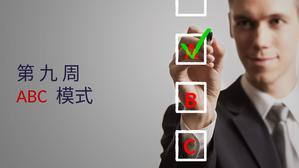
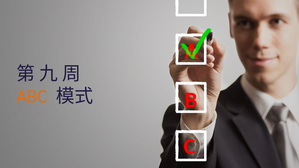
ABC colour: red -> orange (32, 96)
